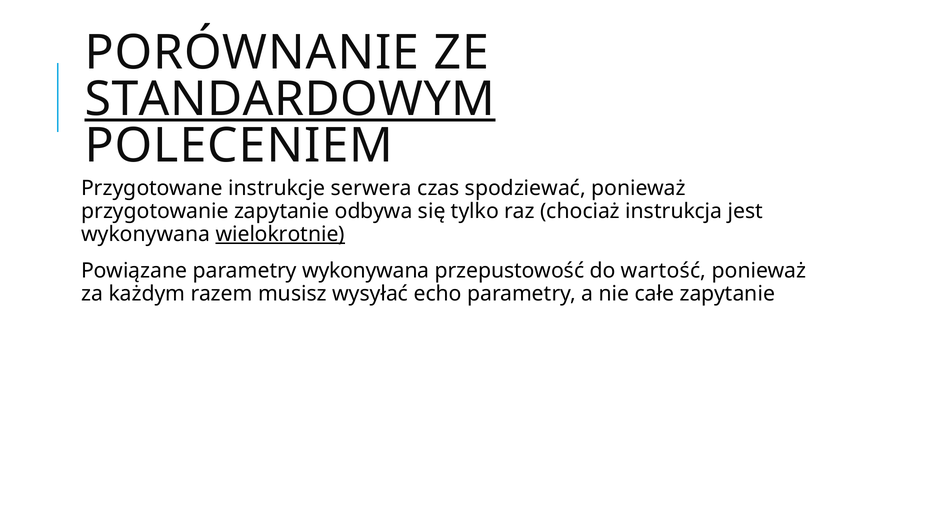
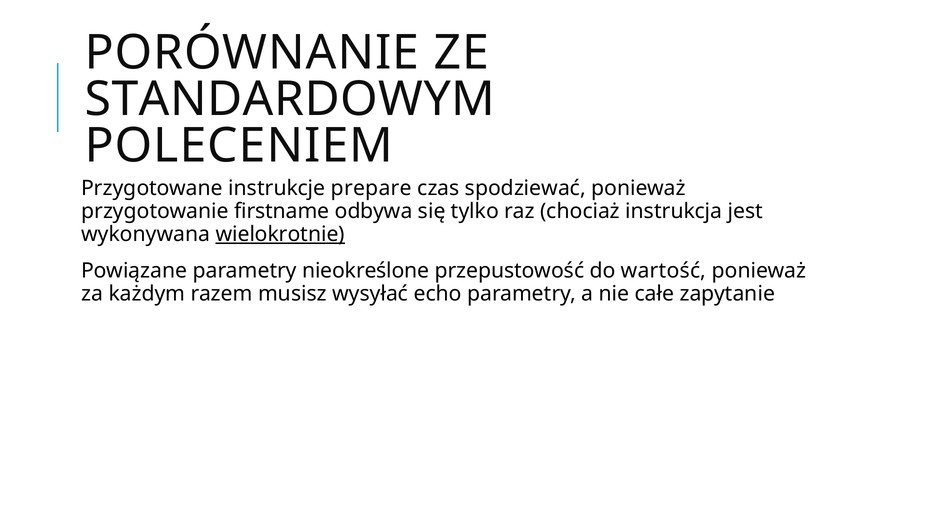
STANDARDOWYM underline: present -> none (290, 99)
serwera: serwera -> prepare (371, 188)
przygotowanie zapytanie: zapytanie -> firstname (282, 211)
parametry wykonywana: wykonywana -> nieokreślone (366, 271)
